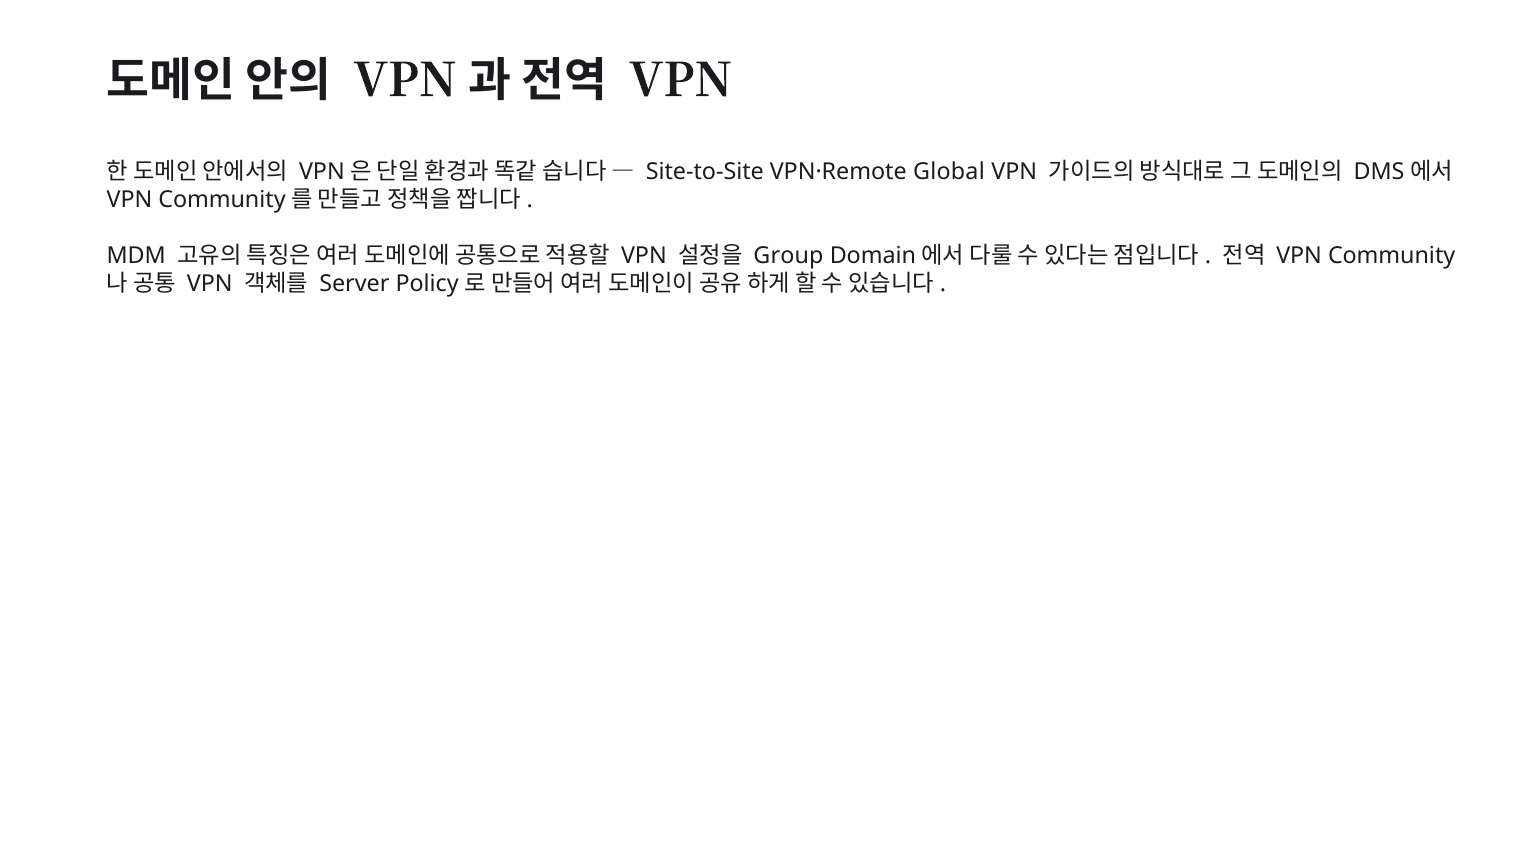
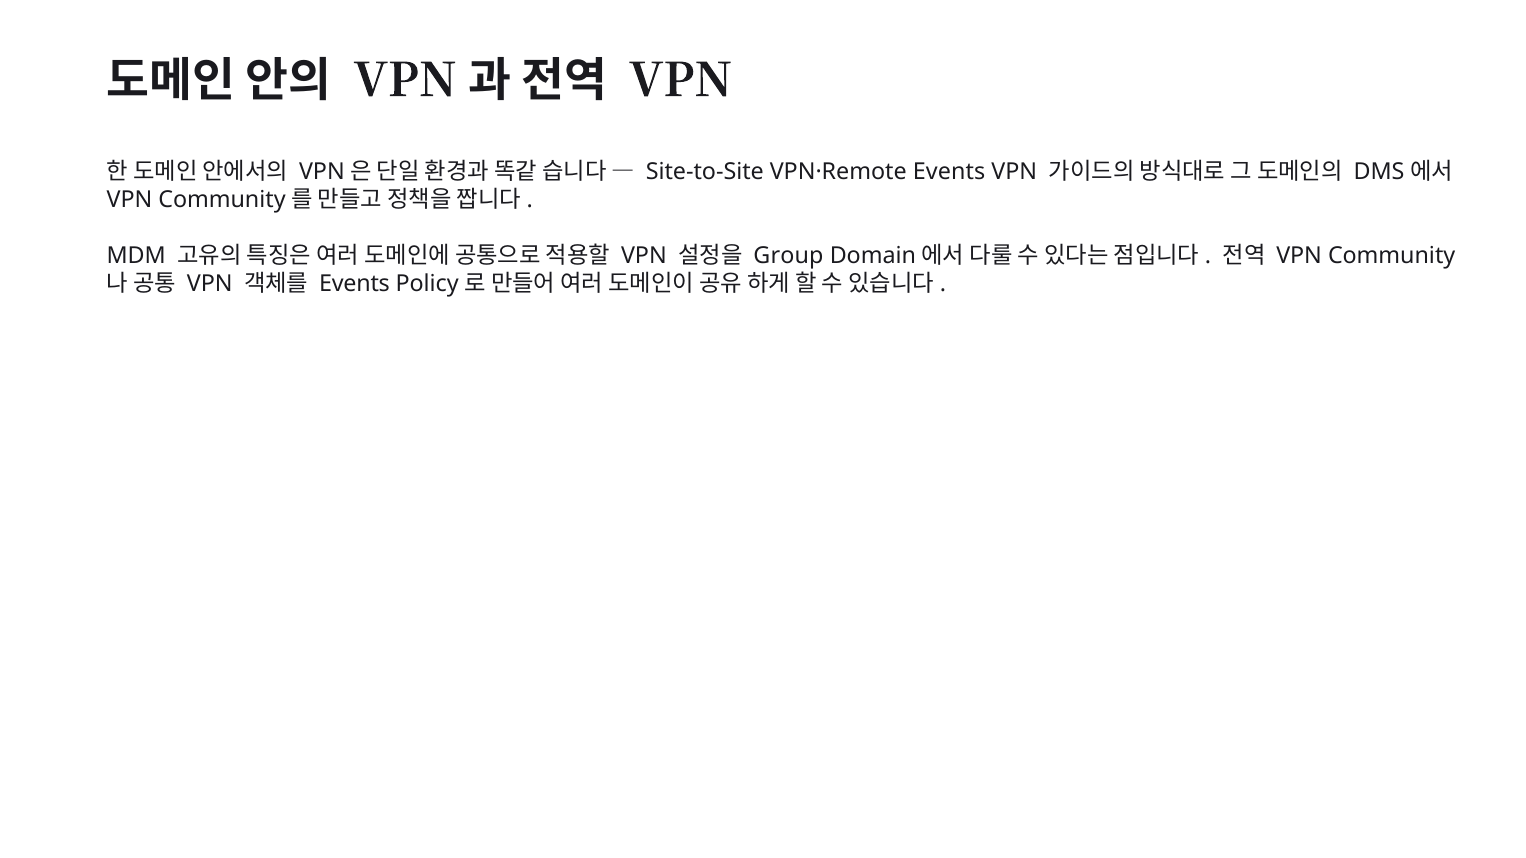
VPN·Remote Global: Global -> Events (949, 172)
Server: Server -> Events (355, 284)
